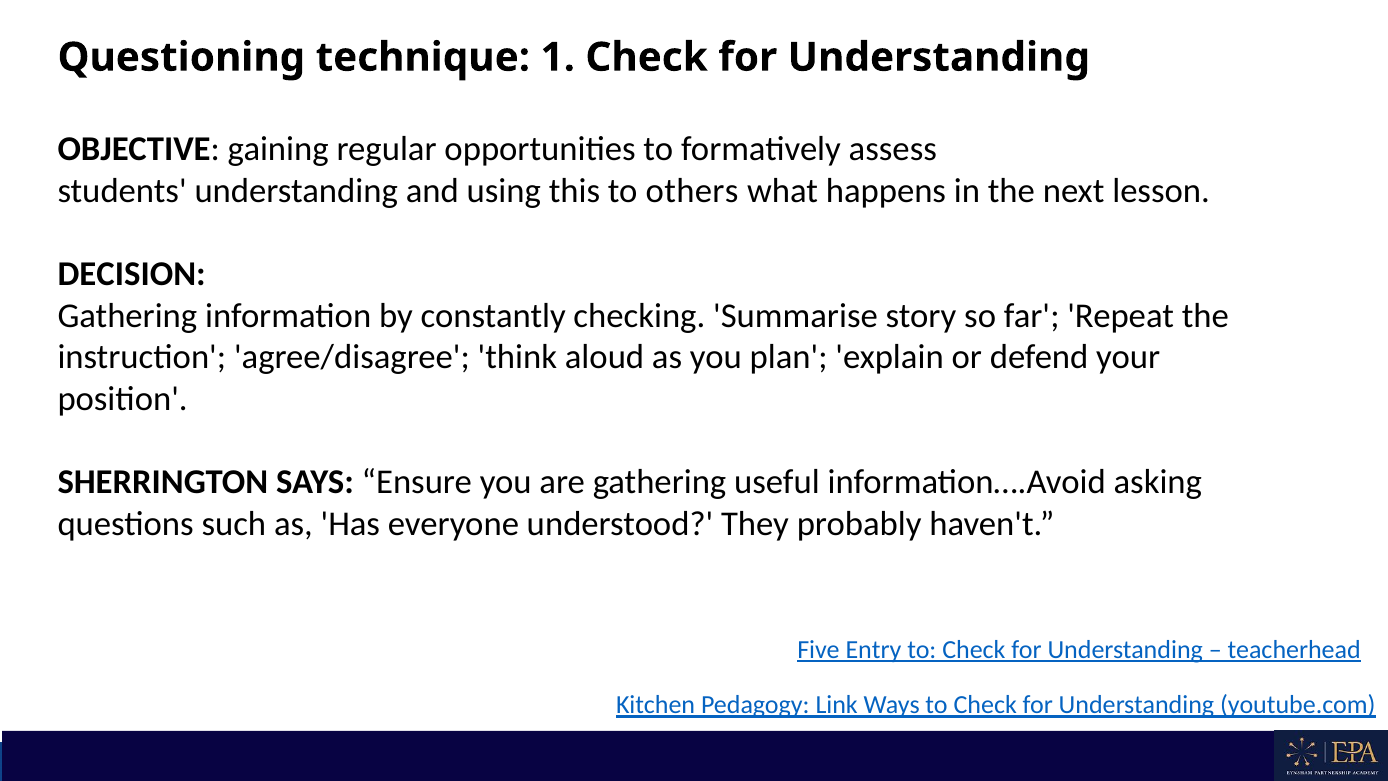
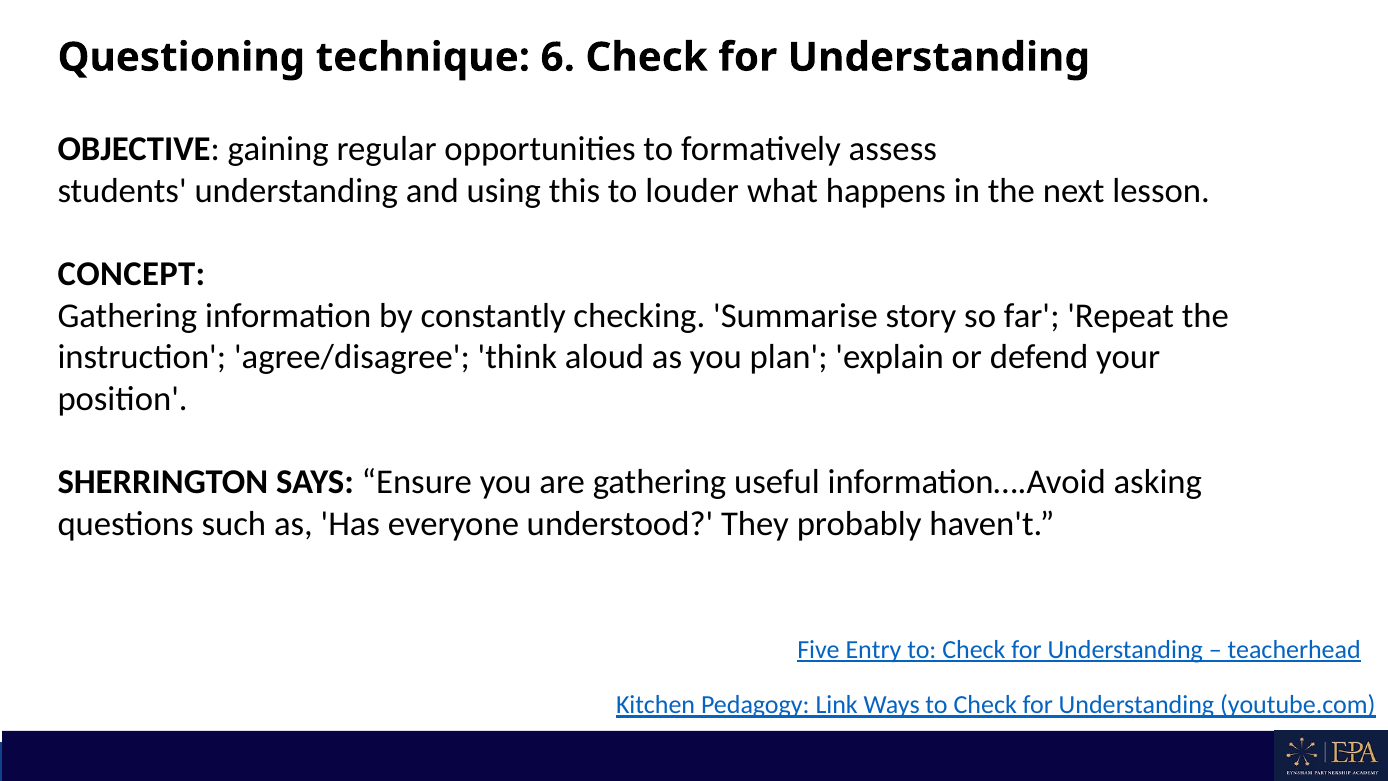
1: 1 -> 6 (558, 57)
others: others -> louder (692, 191)
DECISION: DECISION -> CONCEPT (131, 274)
